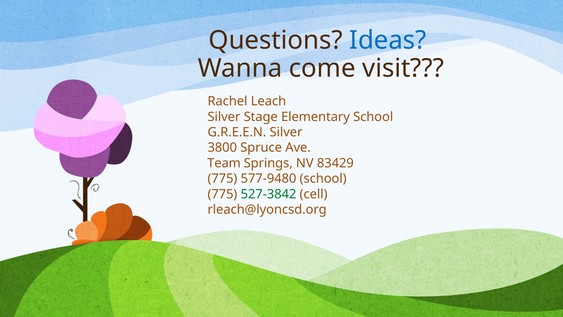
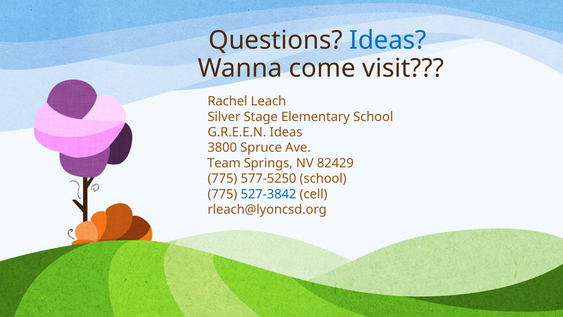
G.R.E.E.N Silver: Silver -> Ideas (286, 132)
83429: 83429 -> 82429 (335, 163)
577-9480: 577-9480 -> 577-5250 (269, 179)
527-3842 colour: green -> blue (269, 194)
